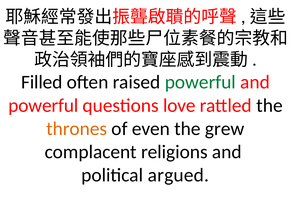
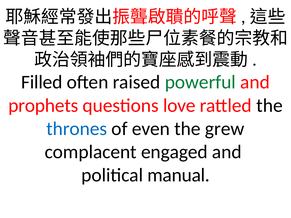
powerful: powerful -> prophets (43, 106)
thrones colour: orange -> blue (77, 129)
religions: religions -> engaged (174, 152)
argued: argued -> manual (179, 175)
